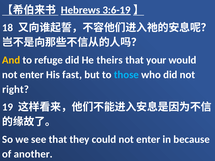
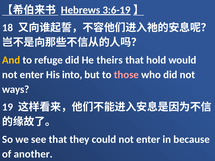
your: your -> hold (156, 60)
fast: fast -> into (72, 75)
those colour: light blue -> pink (126, 75)
right: right -> ways (16, 90)
